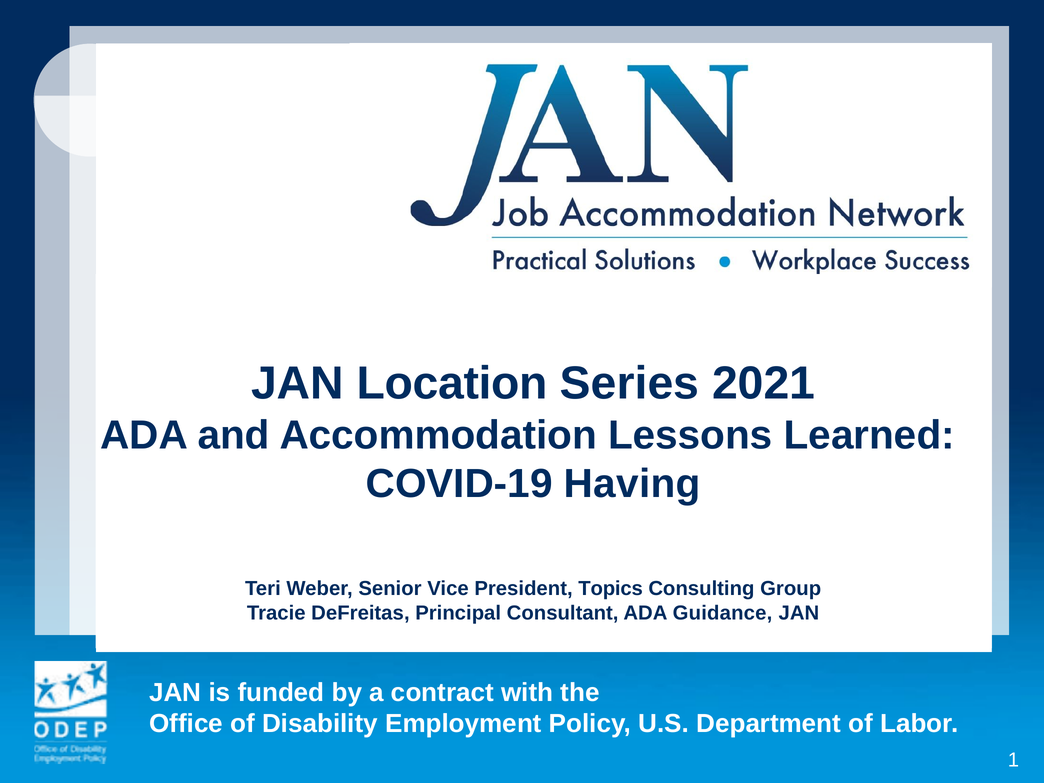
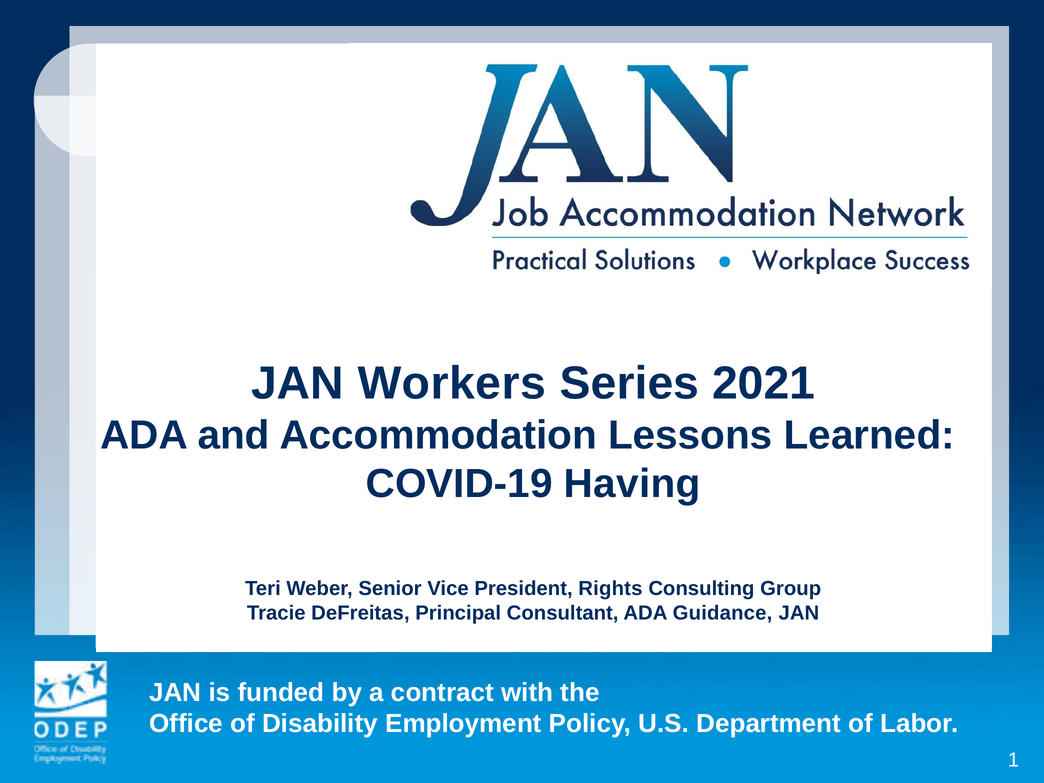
Location: Location -> Workers (452, 383)
Topics: Topics -> Rights (610, 589)
